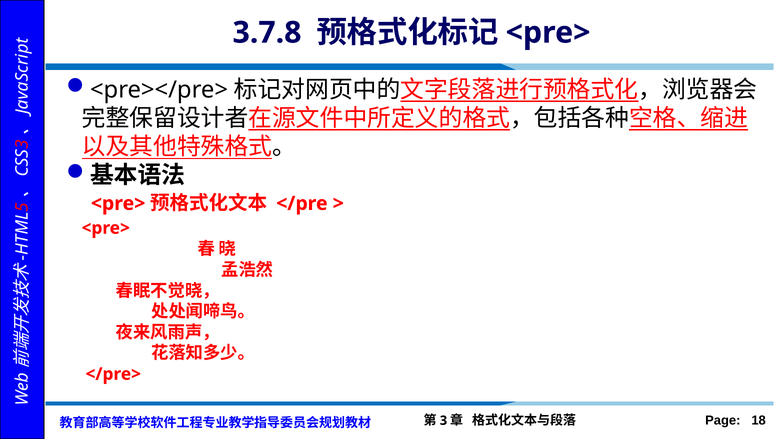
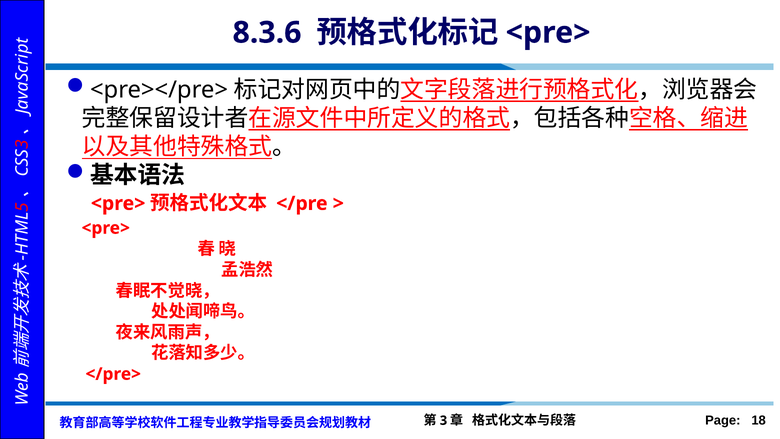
3.7.8: 3.7.8 -> 8.3.6 (267, 33)
